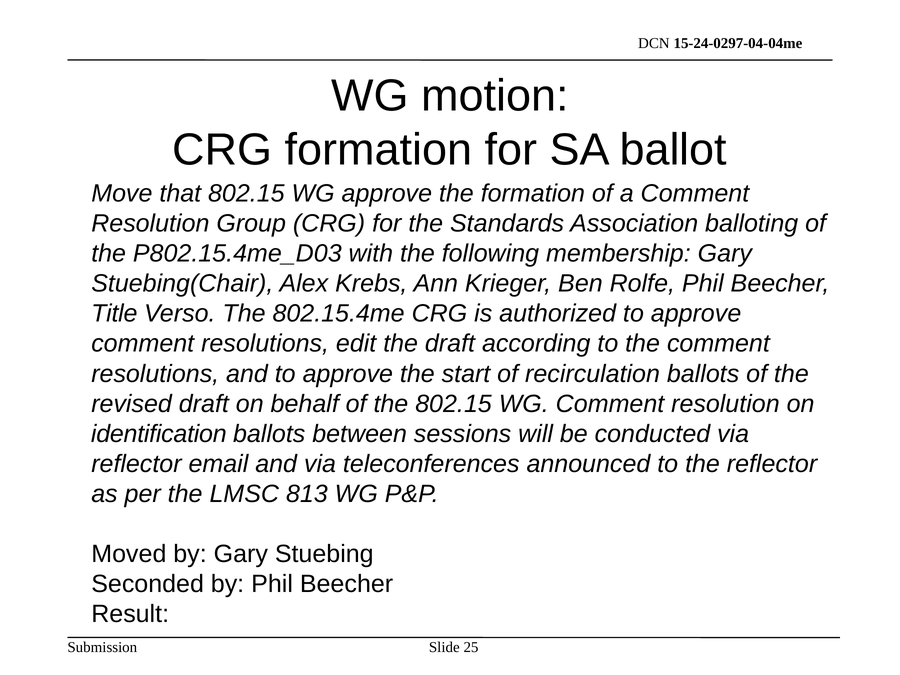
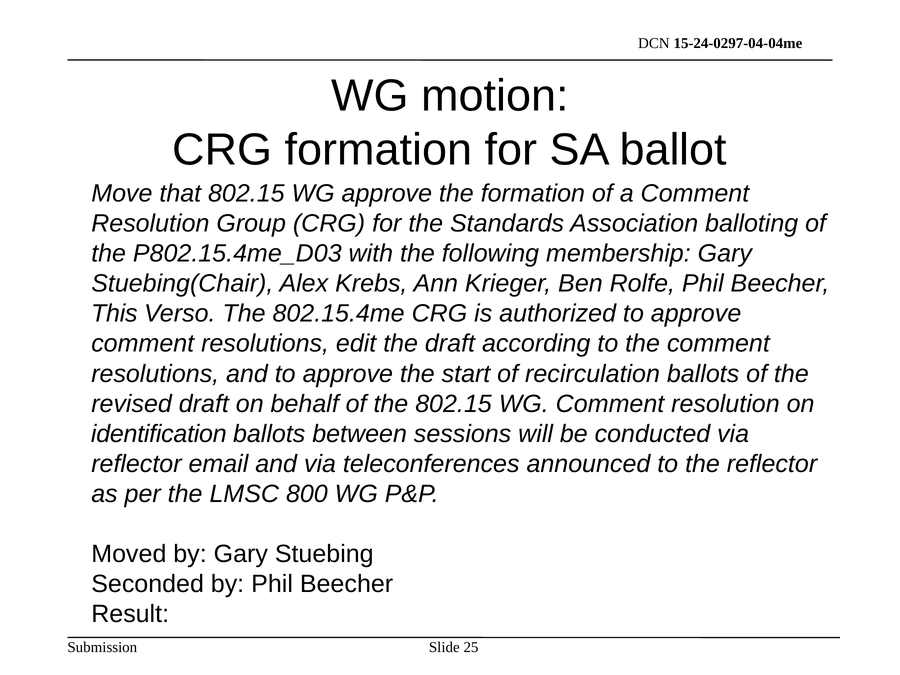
Title: Title -> This (114, 314)
813: 813 -> 800 (307, 494)
